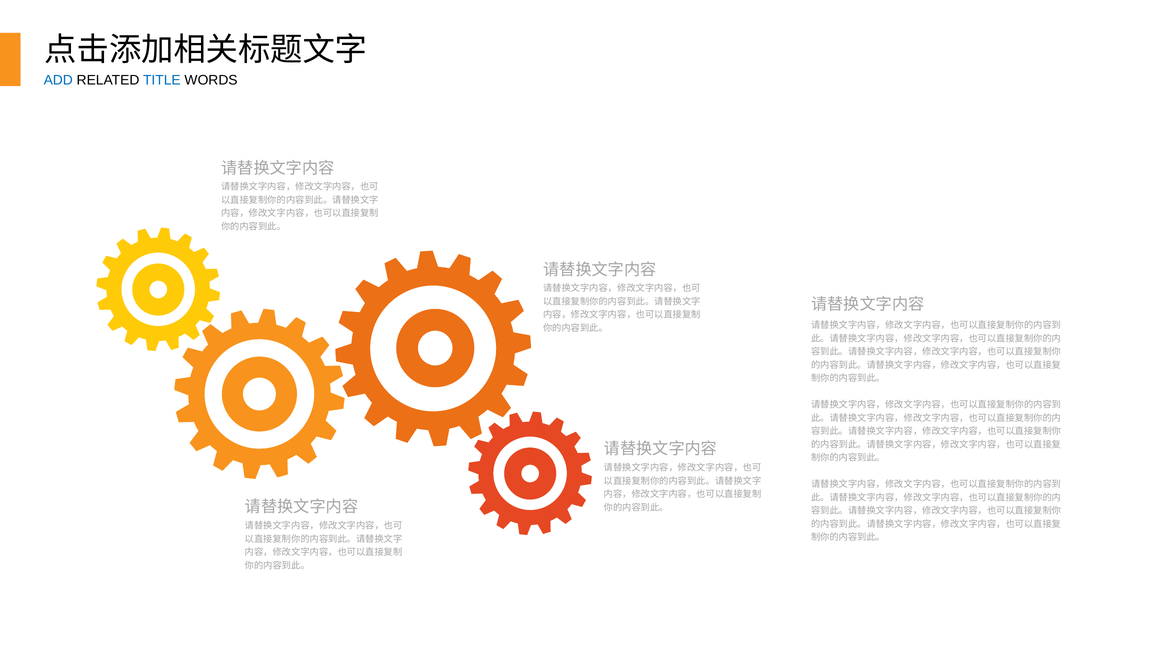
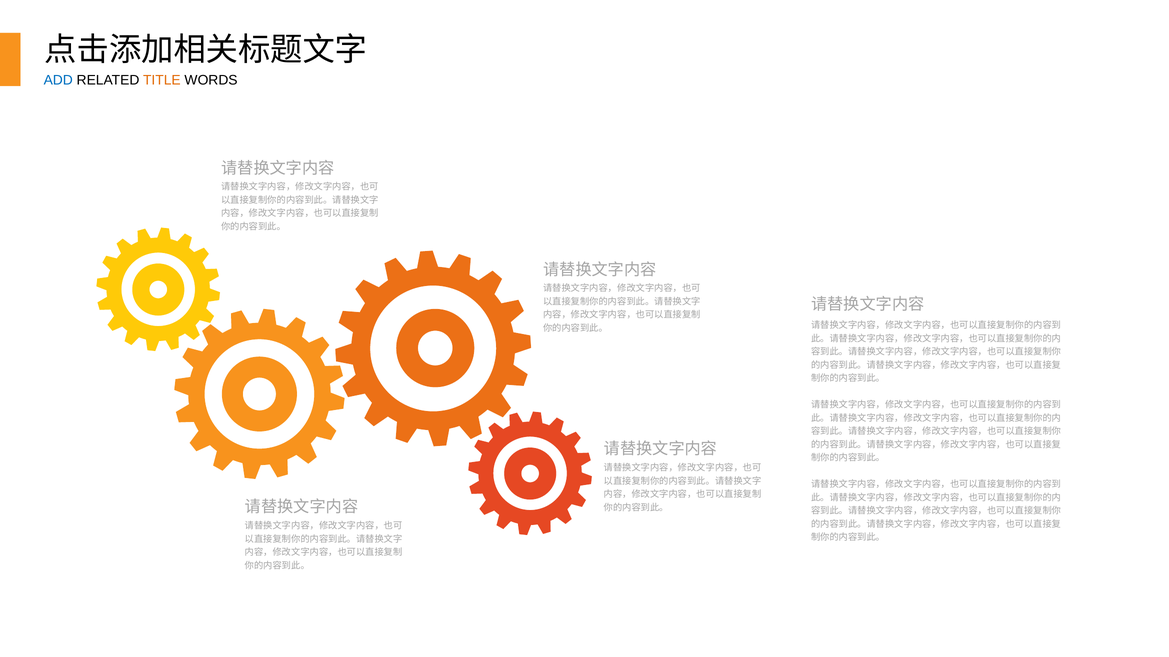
TITLE colour: blue -> orange (162, 80)
